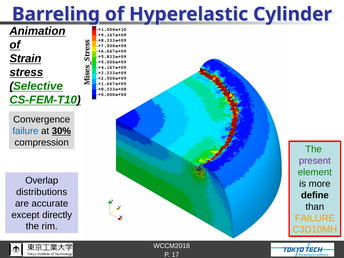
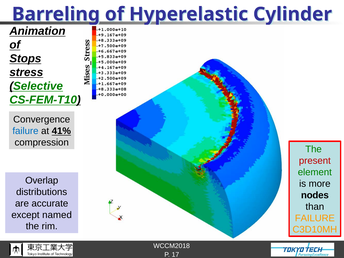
Strain: Strain -> Stops (25, 59)
30%: 30% -> 41% (61, 131)
present colour: purple -> red (315, 161)
define: define -> nodes (315, 195)
directly: directly -> named (57, 215)
